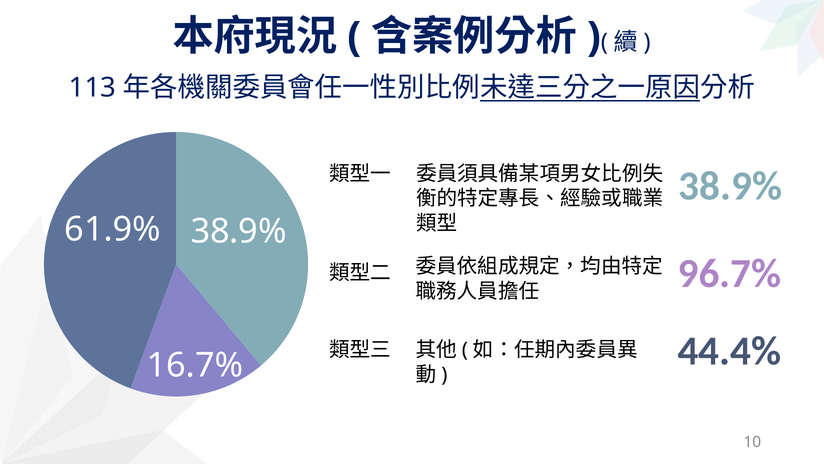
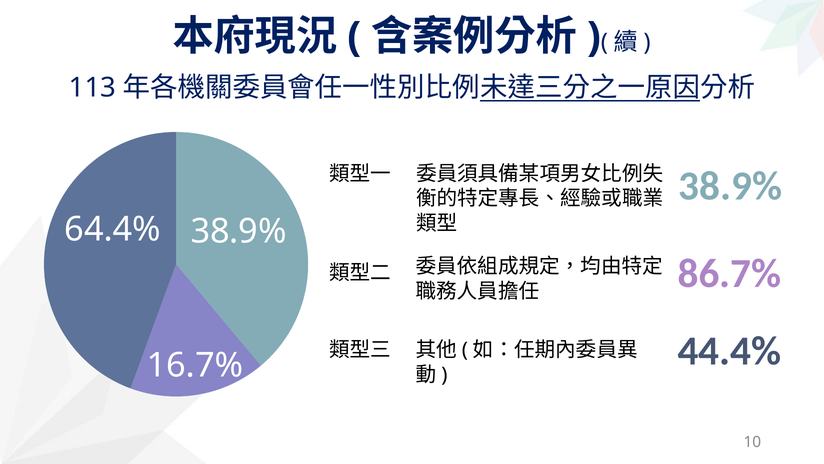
61.9%: 61.9% -> 64.4% (113, 229)
96.7%: 96.7% -> 86.7% (729, 273)
